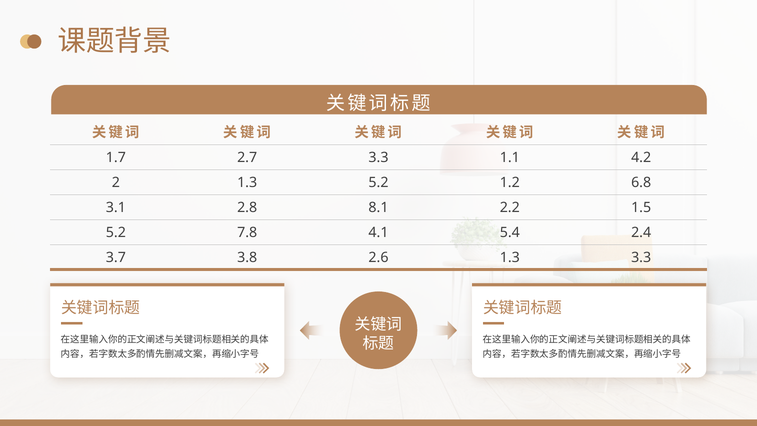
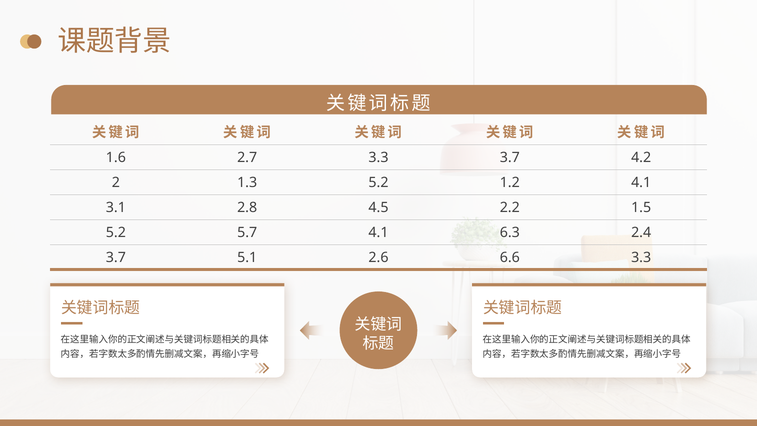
1.7: 1.7 -> 1.6 (116, 158)
3.3 1.1: 1.1 -> 3.7 (510, 158)
1.2 6.8: 6.8 -> 4.1 (641, 183)
8.1: 8.1 -> 4.5 (379, 208)
7.8: 7.8 -> 5.7 (247, 233)
5.4: 5.4 -> 6.3 (510, 233)
3.8: 3.8 -> 5.1 (247, 258)
2.6 1.3: 1.3 -> 6.6 (510, 258)
